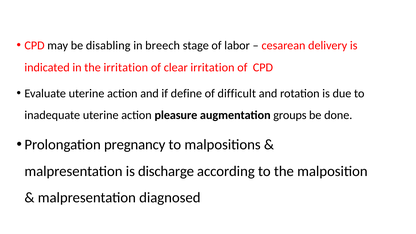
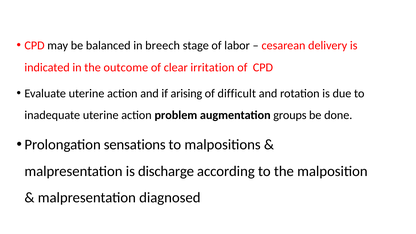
disabling: disabling -> balanced (108, 46)
the irritation: irritation -> outcome (126, 67)
define: define -> arising (186, 93)
pleasure: pleasure -> problem (176, 115)
pregnancy: pregnancy -> sensations (135, 145)
